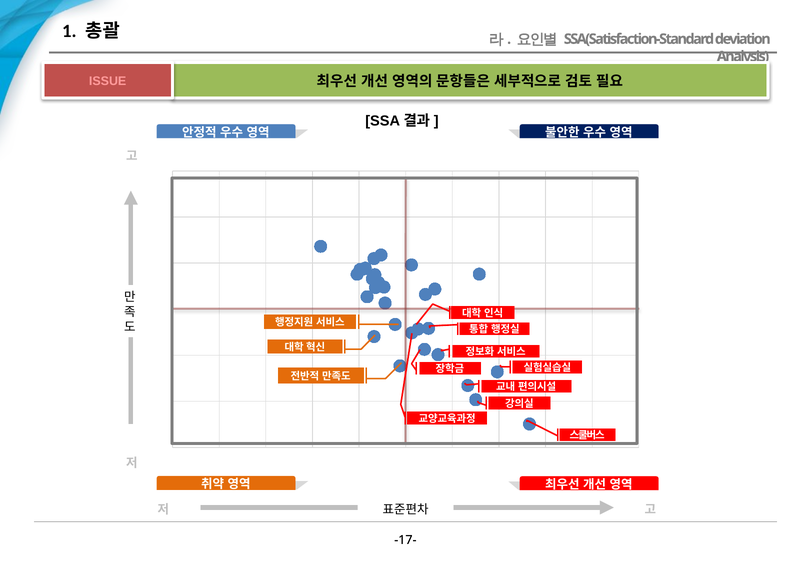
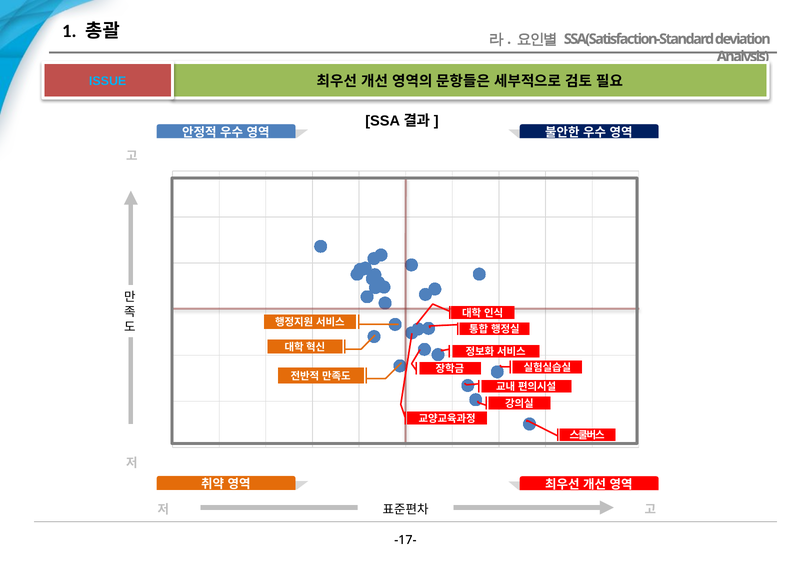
ISSUE colour: pink -> light blue (108, 81)
